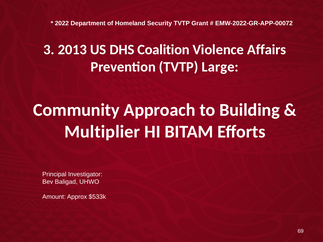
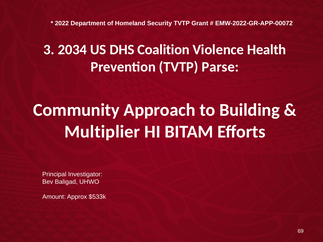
2013: 2013 -> 2034 (72, 50)
Affairs: Affairs -> Health (267, 50)
Large: Large -> Parse (220, 67)
